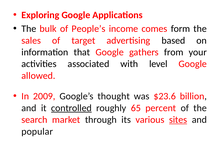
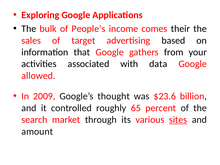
form: form -> their (180, 29)
level: level -> data (158, 64)
controlled underline: present -> none (71, 108)
popular: popular -> amount (37, 131)
